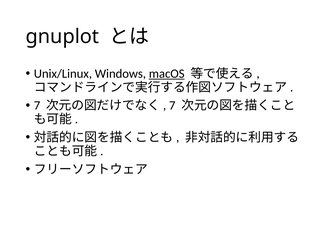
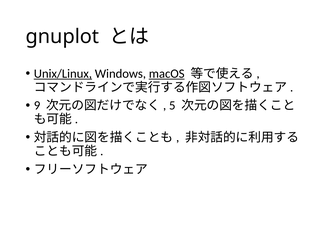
Unix/Linux underline: none -> present (63, 73)
7: 7 -> 9 (37, 105)
7: 7 -> 5 (172, 105)
